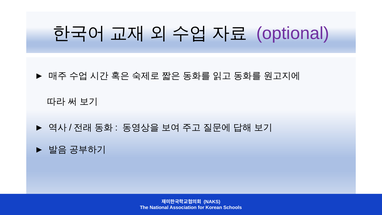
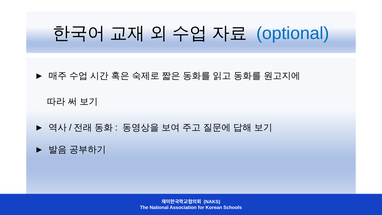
optional colour: purple -> blue (293, 33)
